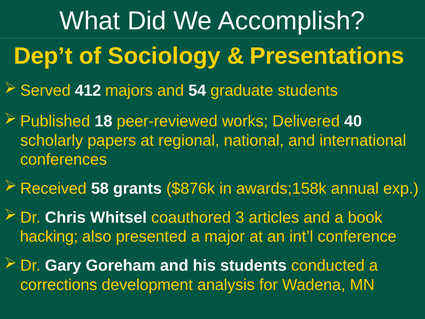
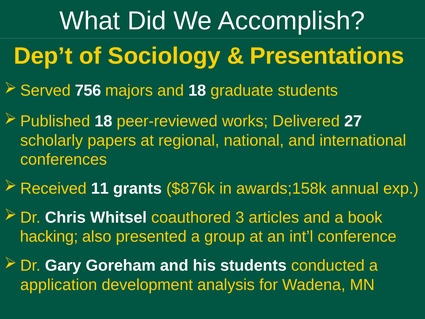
412: 412 -> 756 (88, 91)
and 54: 54 -> 18 (197, 91)
40: 40 -> 27 (353, 121)
58: 58 -> 11 (100, 188)
major: major -> group (225, 237)
corrections: corrections -> application (59, 285)
